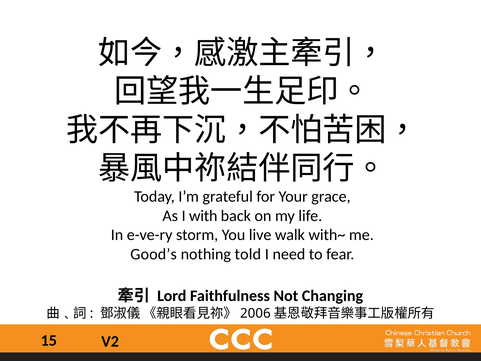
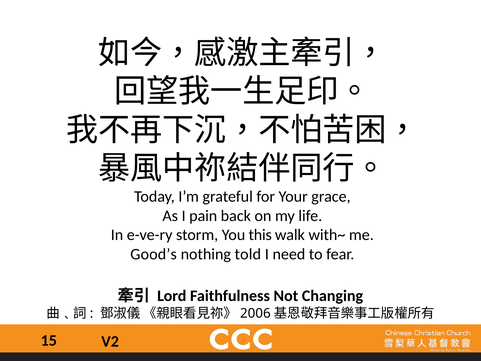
with: with -> pain (203, 216)
live: live -> this (260, 235)
